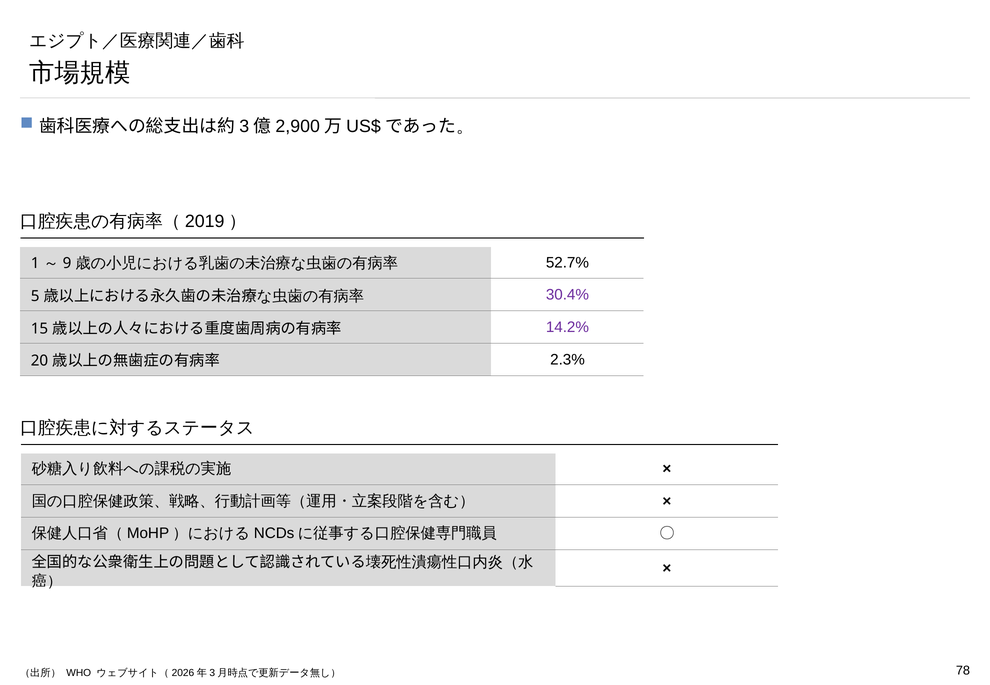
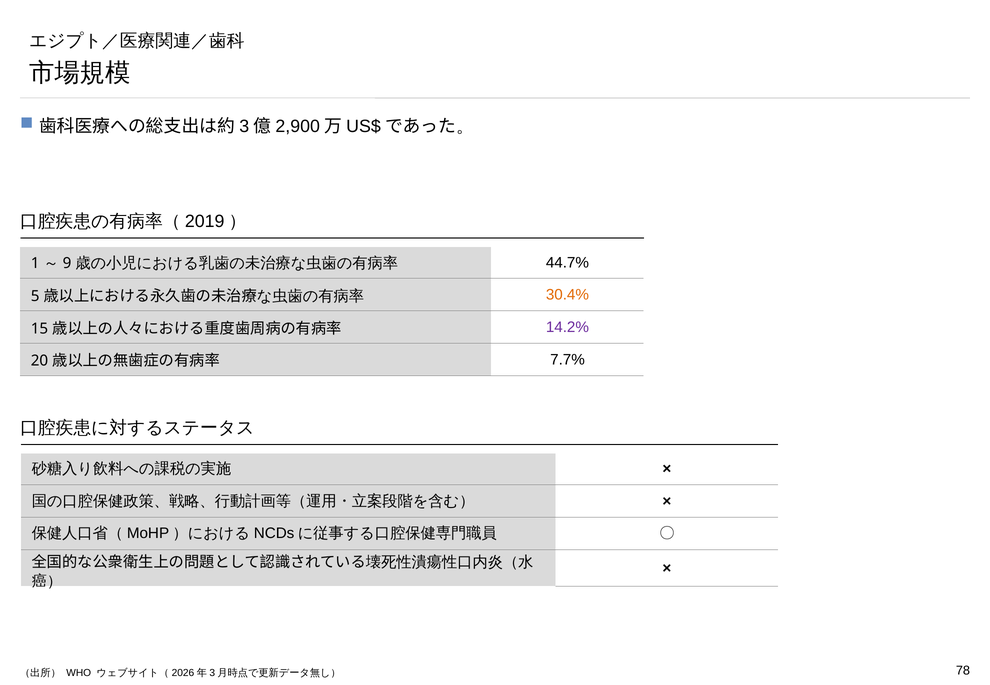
52.7%: 52.7% -> 44.7% (567, 263)
30.4% colour: purple -> orange (567, 295)
2.3%: 2.3% -> 7.7% (567, 360)
